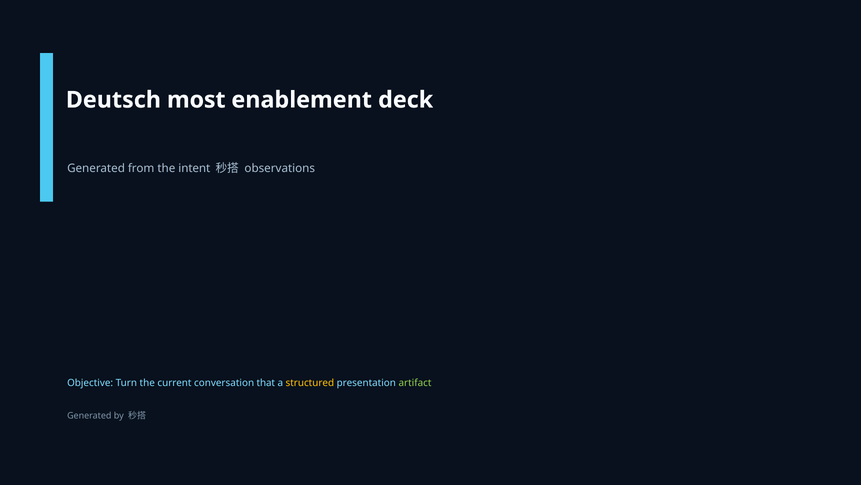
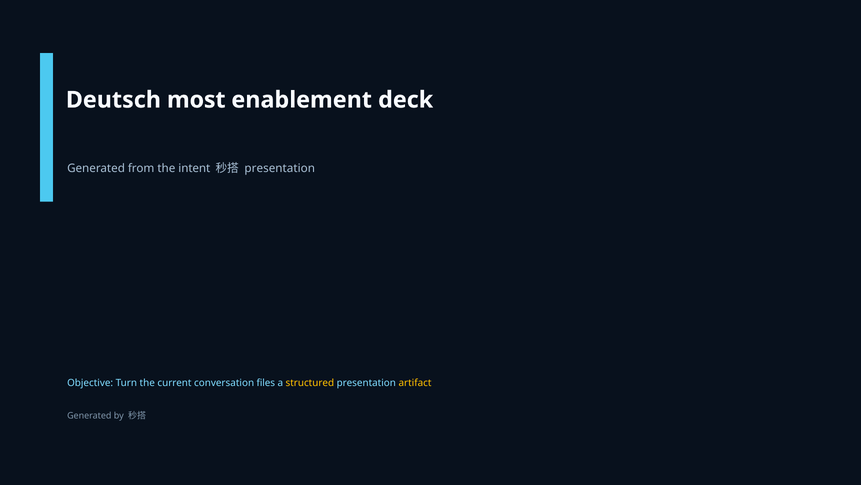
observations: observations -> presentation (280, 168)
that: that -> files (266, 382)
artifact colour: light green -> yellow (415, 382)
